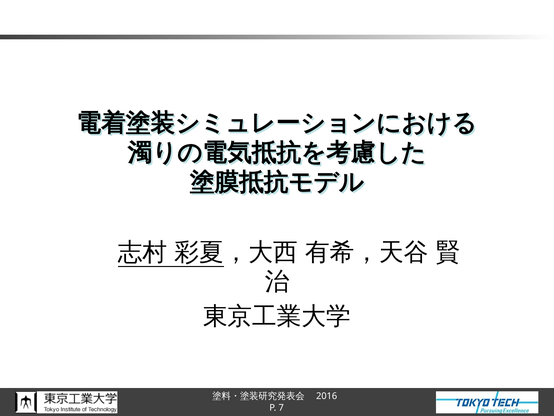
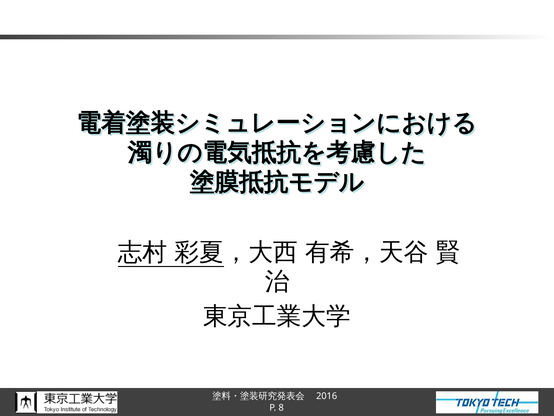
7: 7 -> 8 (281, 407)
